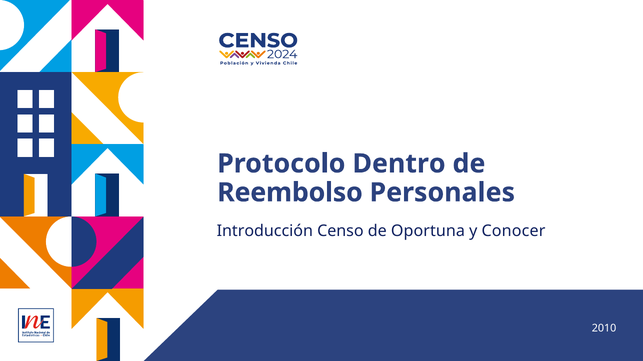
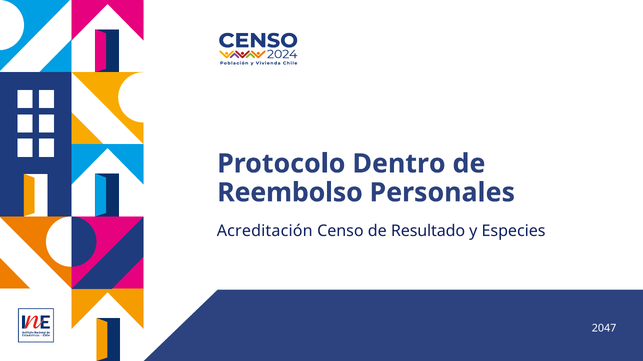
Introducción: Introducción -> Acreditación (265, 232)
Oportuna: Oportuna -> Resultado (428, 232)
Conocer: Conocer -> Especies (514, 232)
2010: 2010 -> 2047 (604, 329)
